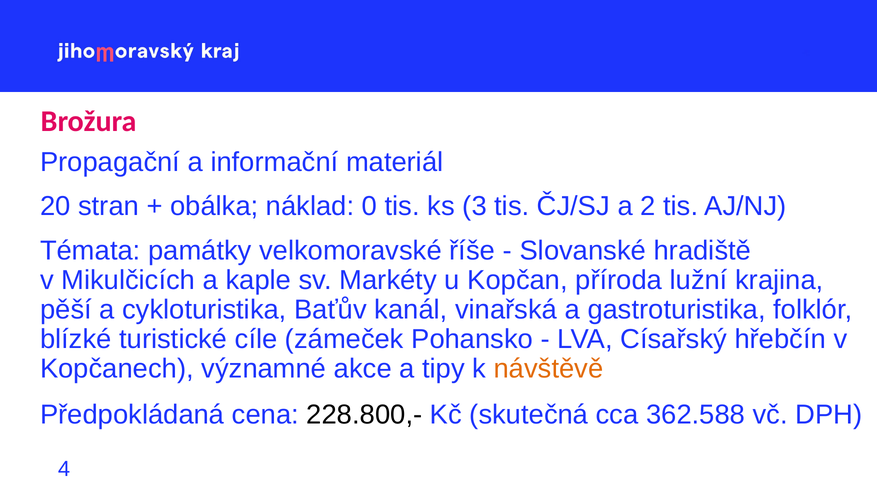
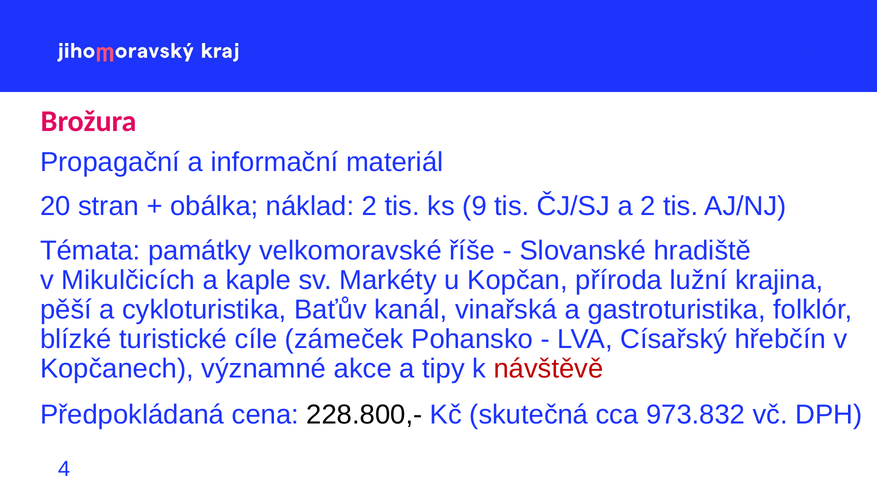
náklad 0: 0 -> 2 (370, 206)
3: 3 -> 9 (475, 206)
návštěvě colour: orange -> red (548, 369)
362.588: 362.588 -> 973.832 (696, 415)
